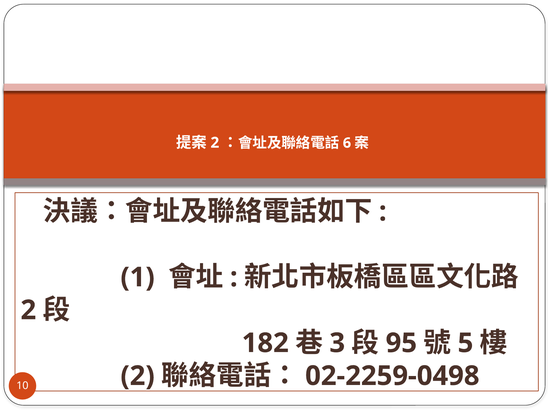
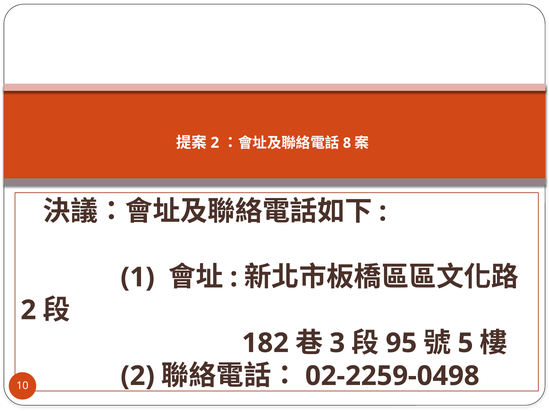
6: 6 -> 8 (347, 143)
